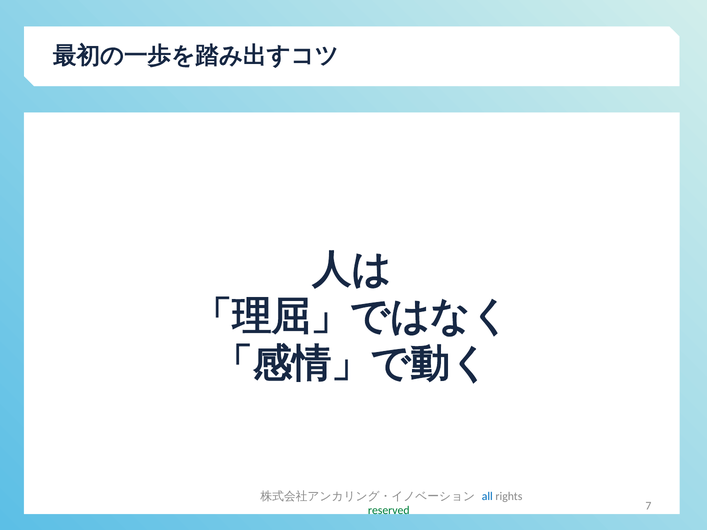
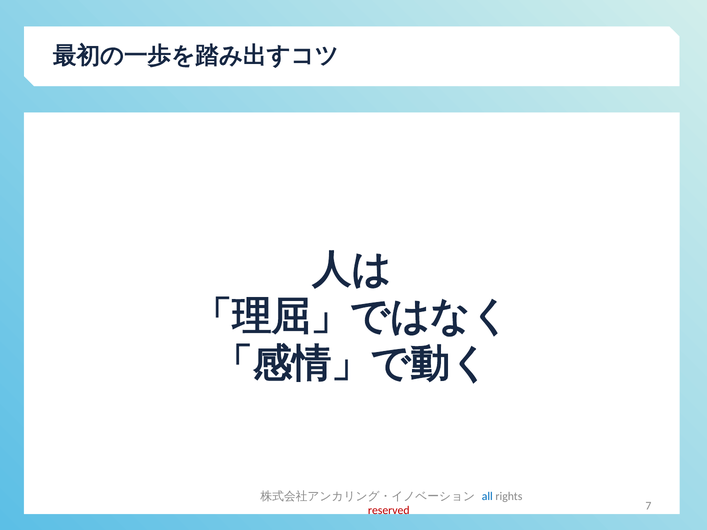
reserved colour: green -> red (389, 511)
